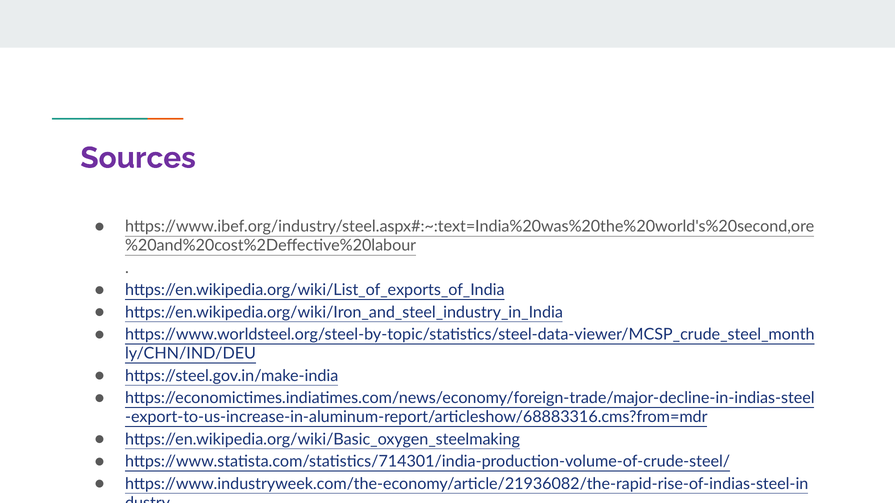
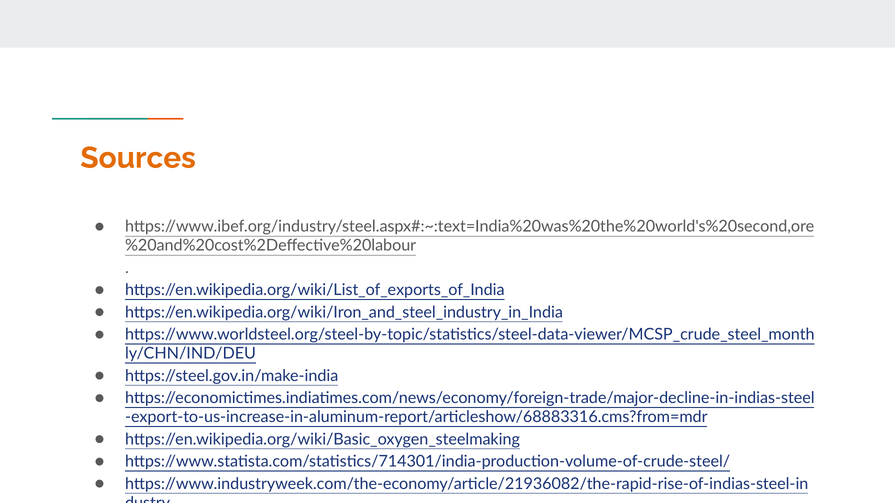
Sources colour: purple -> orange (138, 158)
